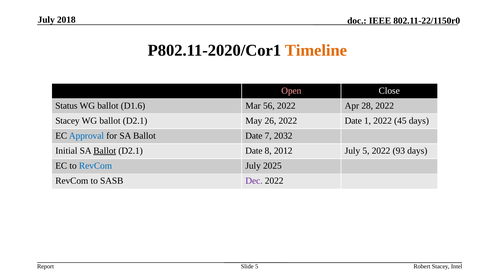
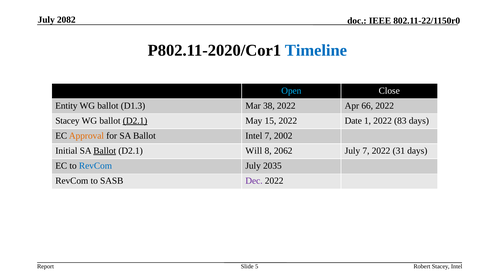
2018: 2018 -> 2082 (66, 20)
Timeline colour: orange -> blue (316, 51)
Open colour: pink -> light blue (291, 91)
Status: Status -> Entity (66, 106)
D1.6: D1.6 -> D1.3 (133, 106)
56: 56 -> 38 (269, 106)
28: 28 -> 66 (367, 106)
D2.1 underline: none -> present (135, 121)
26: 26 -> 15 (270, 121)
45: 45 -> 83 (400, 121)
Approval colour: blue -> orange (86, 136)
Ballot Date: Date -> Intel (254, 136)
2032: 2032 -> 2002 (283, 136)
D2.1 Date: Date -> Will (254, 151)
2012: 2012 -> 2062 (283, 151)
July 5: 5 -> 7 (366, 151)
93: 93 -> 31 (399, 151)
2025: 2025 -> 2035 (272, 166)
